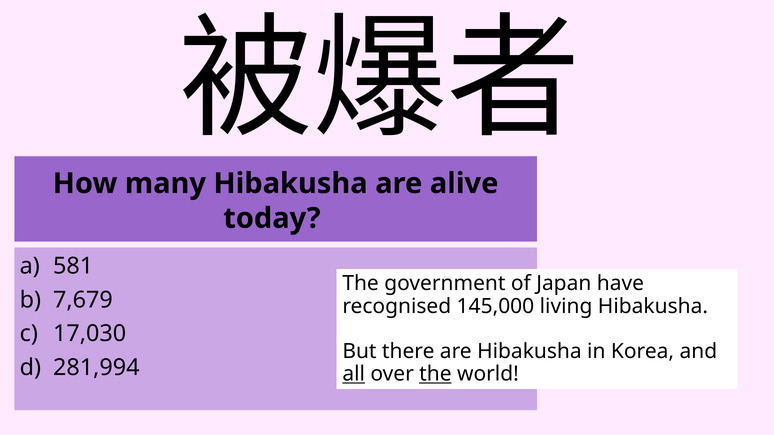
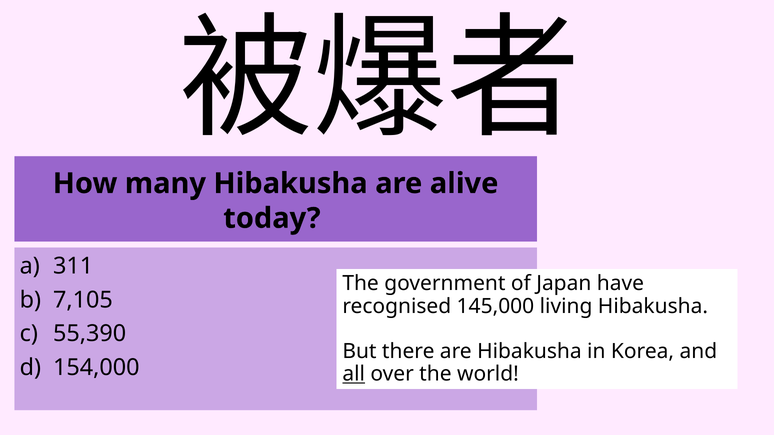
581: 581 -> 311 (73, 266)
7,679: 7,679 -> 7,105 (83, 300)
17,030: 17,030 -> 55,390 (90, 334)
281,994: 281,994 -> 154,000 (96, 368)
the underline: present -> none (435, 374)
